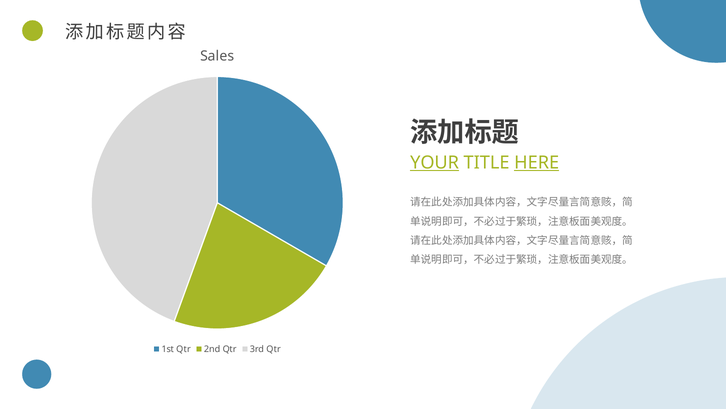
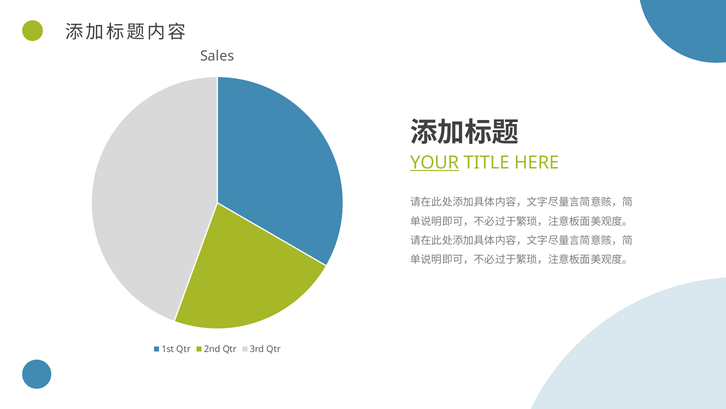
HERE underline: present -> none (537, 162)
